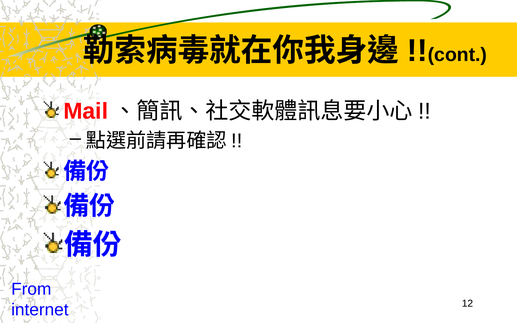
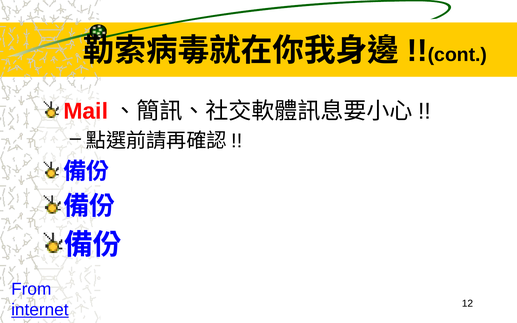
internet underline: none -> present (40, 310)
